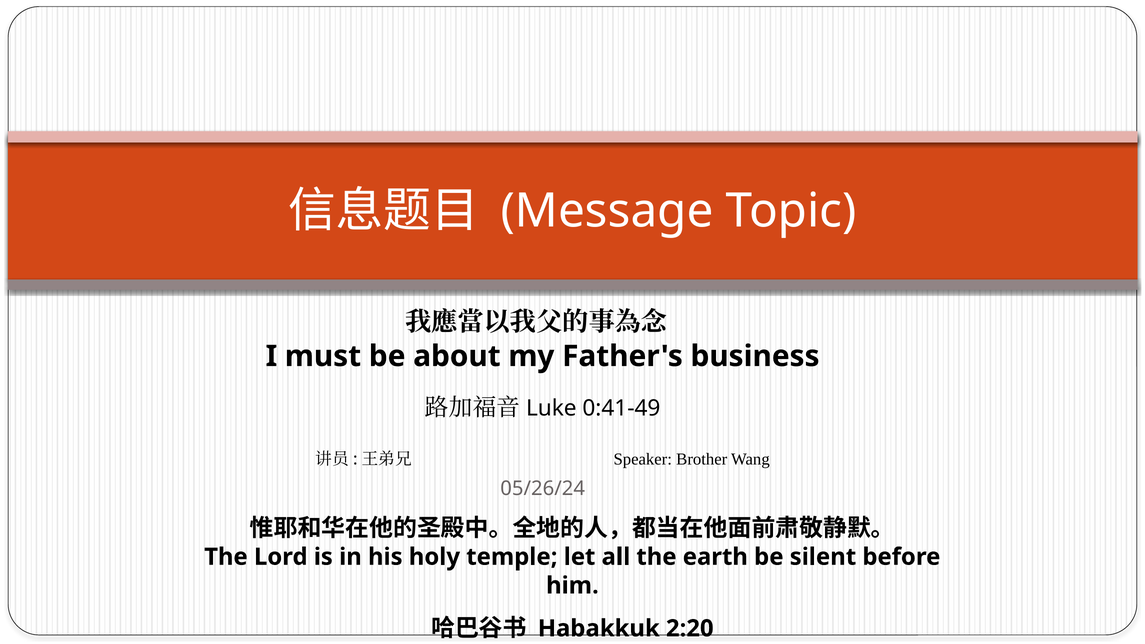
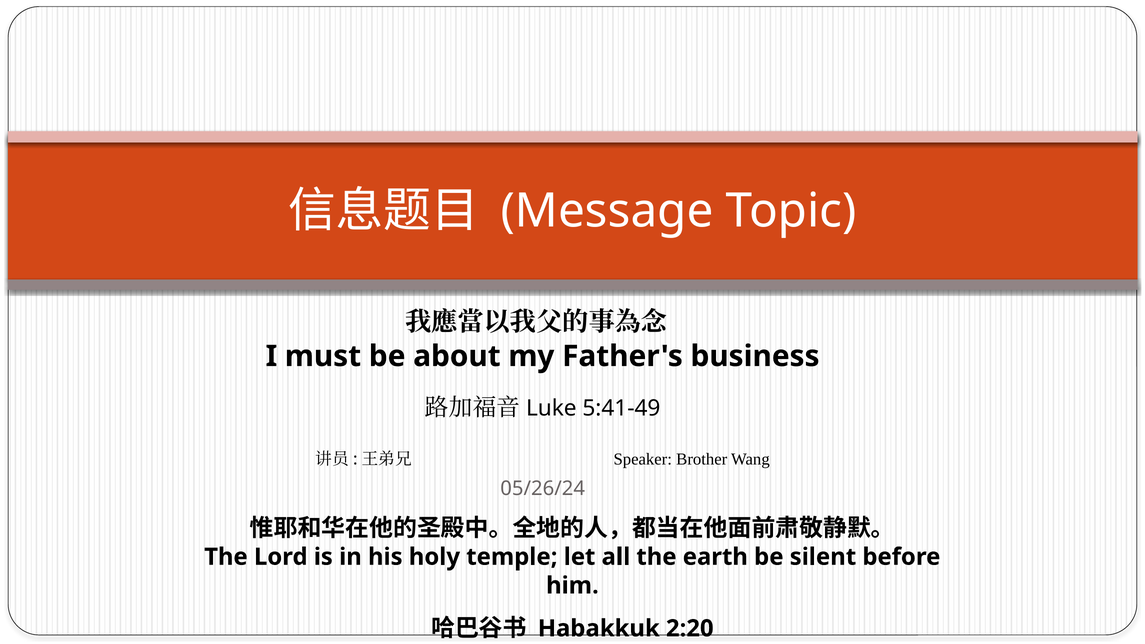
0:41-49: 0:41-49 -> 5:41-49 (621, 408)
